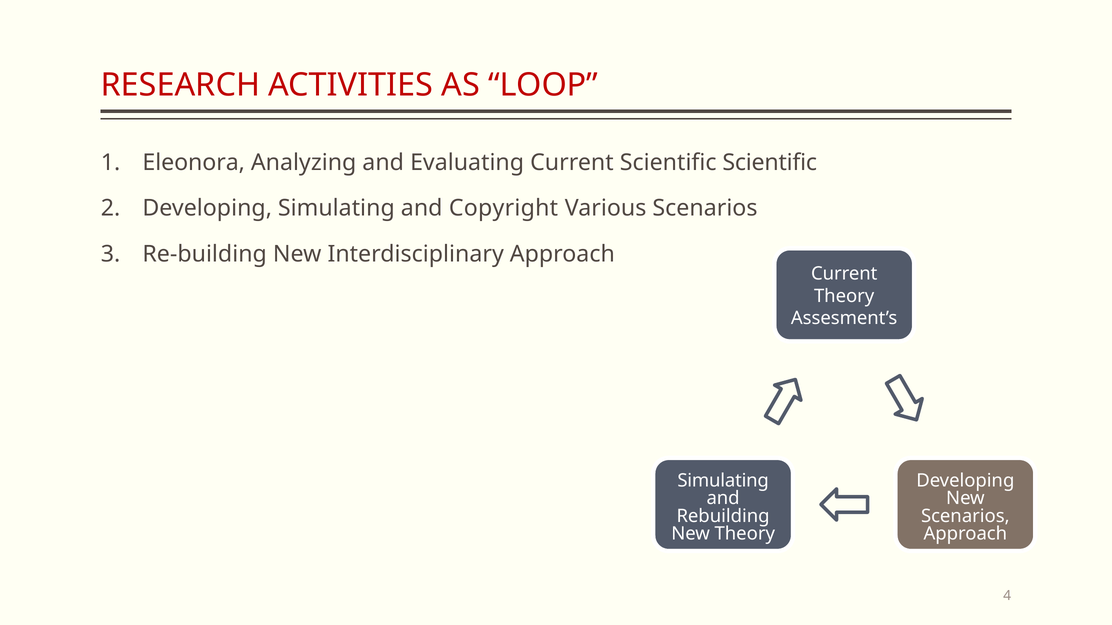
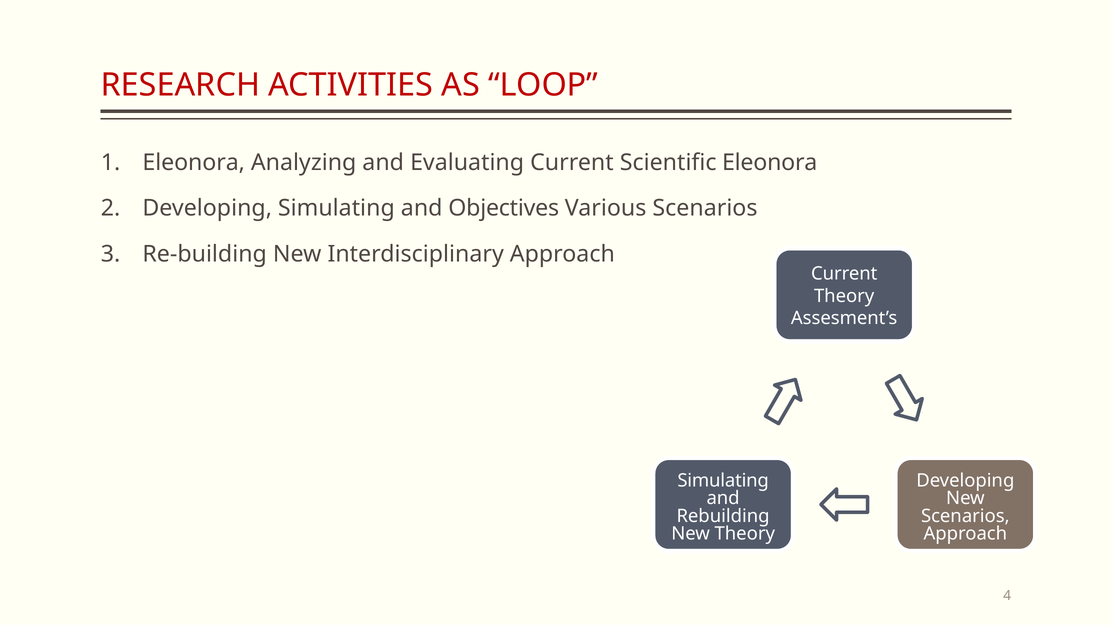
Scientific Scientific: Scientific -> Eleonora (770, 162)
Copyright: Copyright -> Objectives (504, 208)
